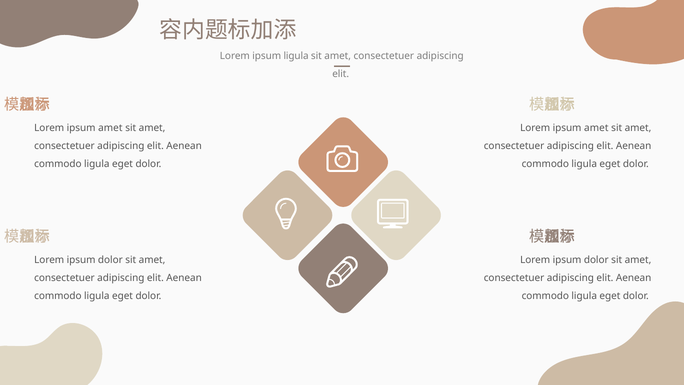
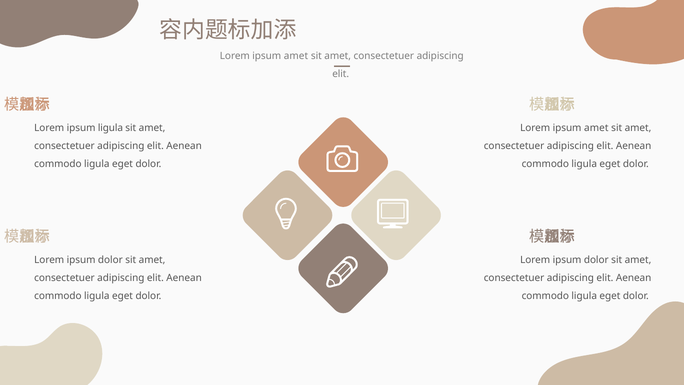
ligula: ligula -> amet (296, 56)
amet: amet -> ligula (110, 128)
